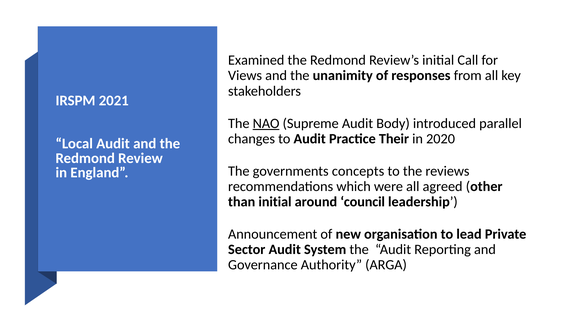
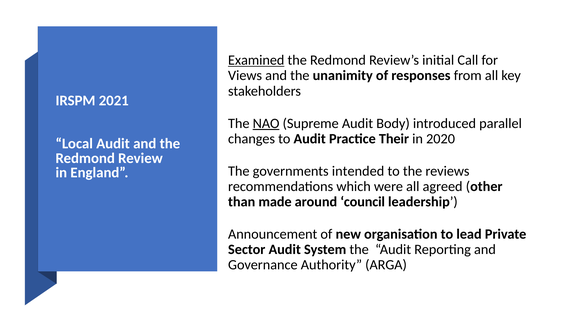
Examined underline: none -> present (256, 60)
concepts: concepts -> intended (358, 171)
than initial: initial -> made (275, 202)
